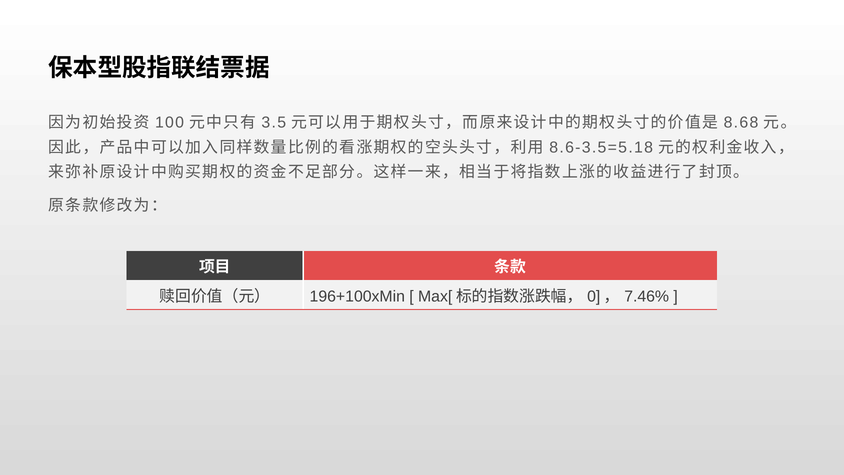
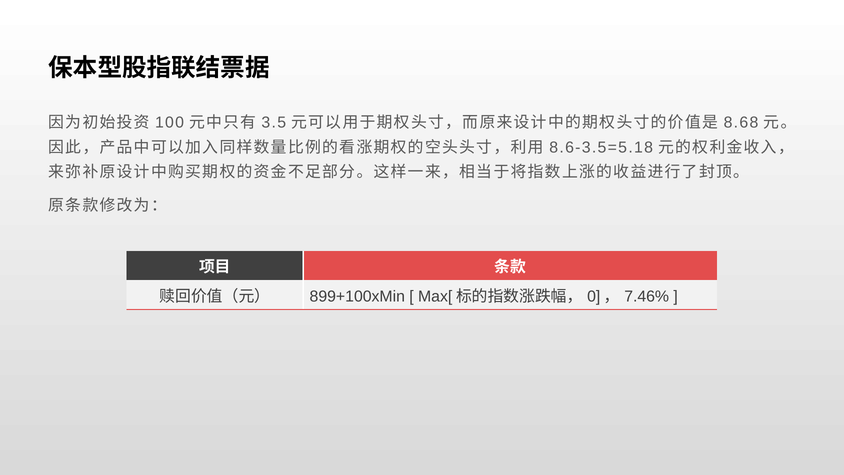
196+100xMin: 196+100xMin -> 899+100xMin (357, 296)
